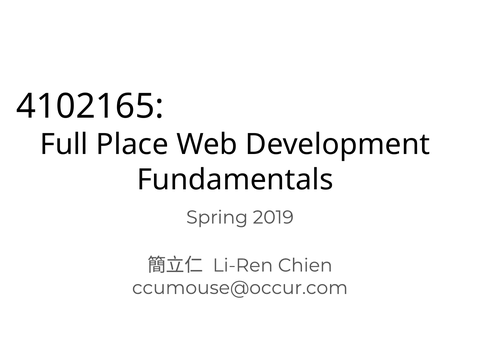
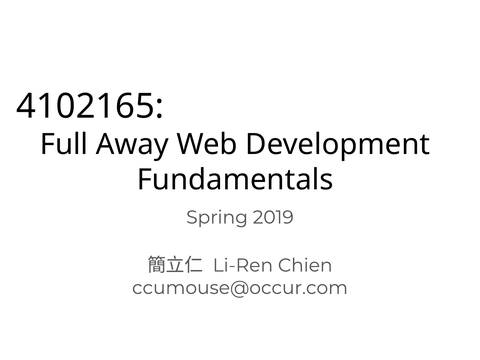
Place: Place -> Away (132, 145)
